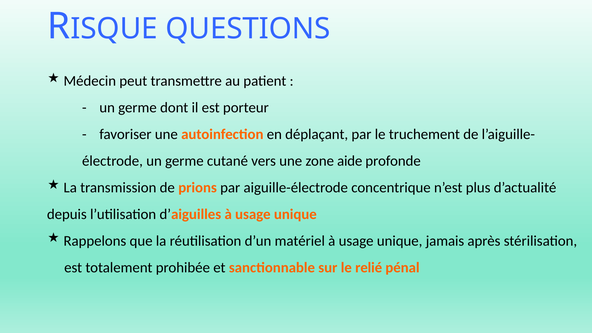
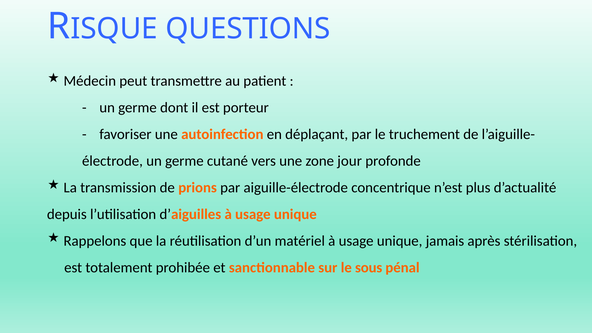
aide: aide -> jour (350, 161)
relié: relié -> sous (369, 267)
